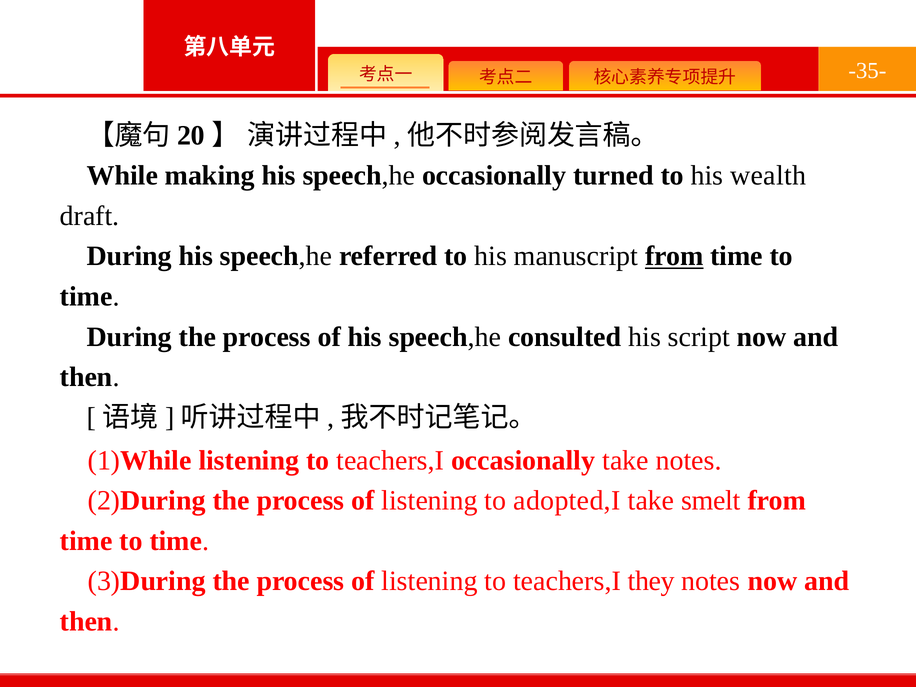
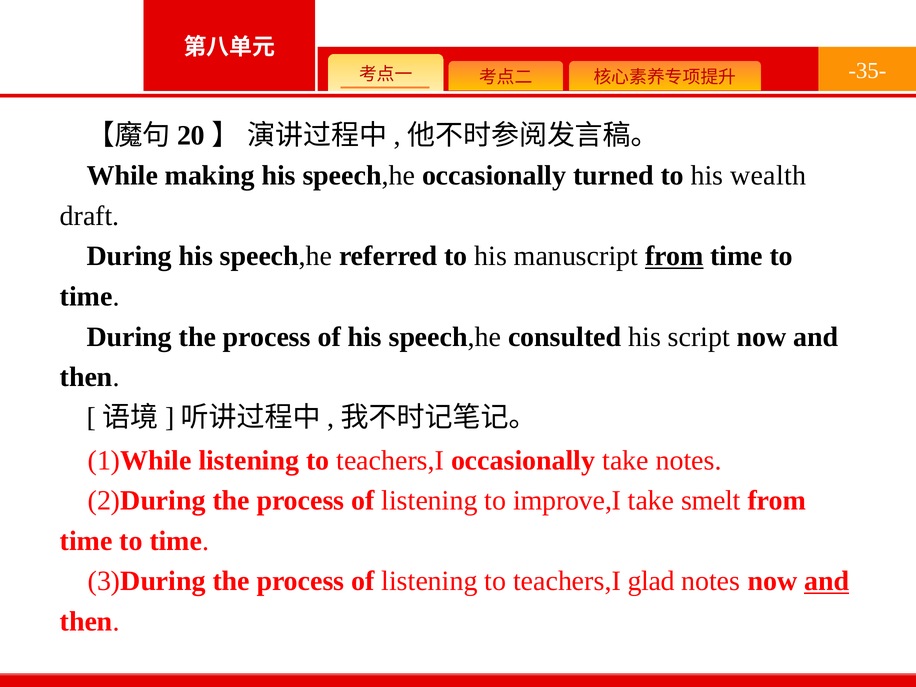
adopted,I: adopted,I -> improve,I (567, 501)
they: they -> glad (651, 581)
and underline: none -> present (827, 581)
